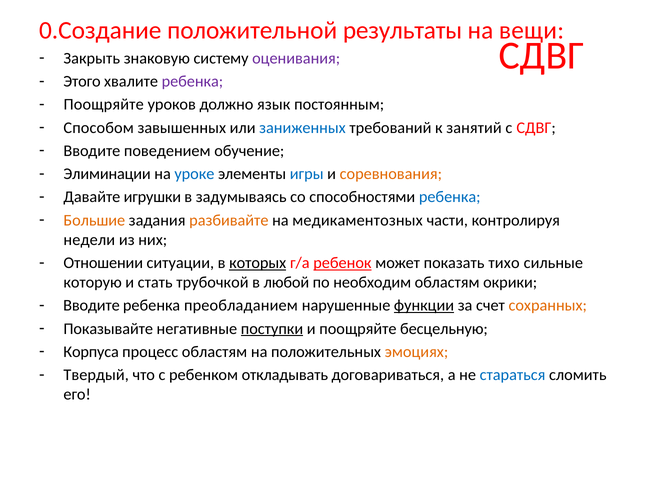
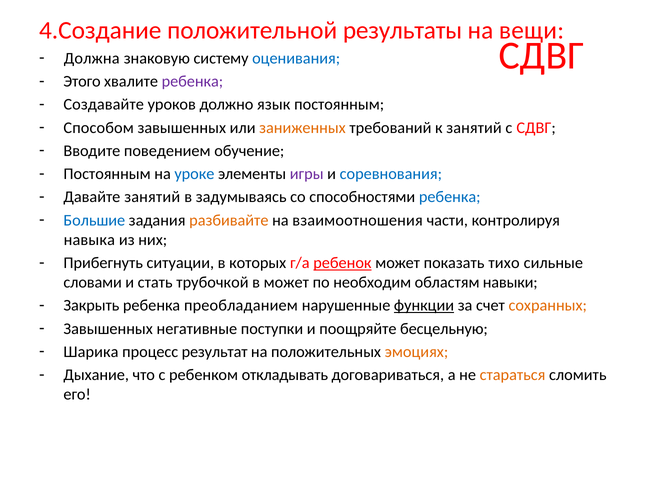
0.Создание: 0.Создание -> 4.Создание (100, 30)
Закрыть: Закрыть -> Должна (92, 58)
оценивания colour: purple -> blue (296, 58)
Поощряйте: Поощряйте -> Создавайте (104, 105)
заниженных colour: blue -> orange (303, 128)
Элиминации: Элиминации -> Постоянным (107, 174)
игры colour: blue -> purple (307, 174)
соревнования colour: orange -> blue (391, 174)
Давайте игрушки: игрушки -> занятий (152, 197)
Большие colour: orange -> blue (94, 220)
медикаментозных: медикаментозных -> взаимоотношения (358, 220)
недели: недели -> навыка (89, 240)
Отношении: Отношении -> Прибегнуть (103, 263)
которых underline: present -> none (258, 263)
которую: которую -> словами (93, 283)
в любой: любой -> может (286, 283)
окрики: окрики -> навыки (510, 283)
Вводите: Вводите -> Закрыть (91, 306)
Показывайте: Показывайте -> Завышенных (108, 329)
поступки underline: present -> none (272, 329)
Корпуса: Корпуса -> Шарика (91, 352)
процесс областям: областям -> результат (215, 352)
Твердый: Твердый -> Дыхание (96, 375)
стараться colour: blue -> orange (513, 375)
